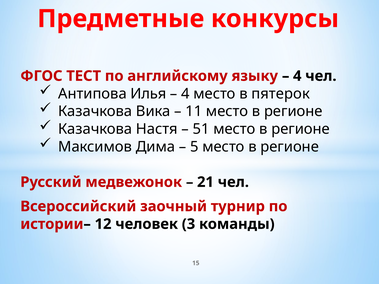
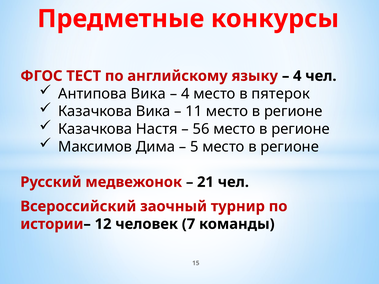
Антипова Илья: Илья -> Вика (148, 94)
51: 51 -> 56 (201, 129)
3: 3 -> 7 (188, 224)
